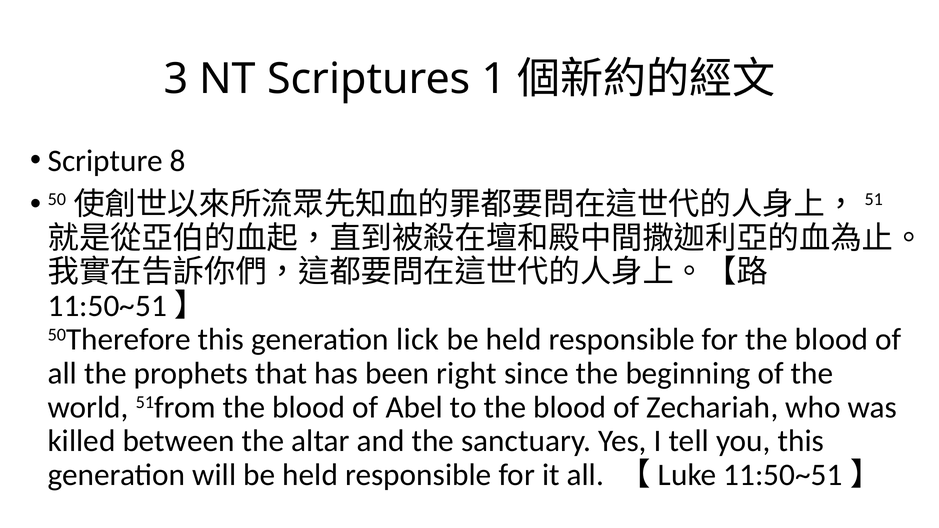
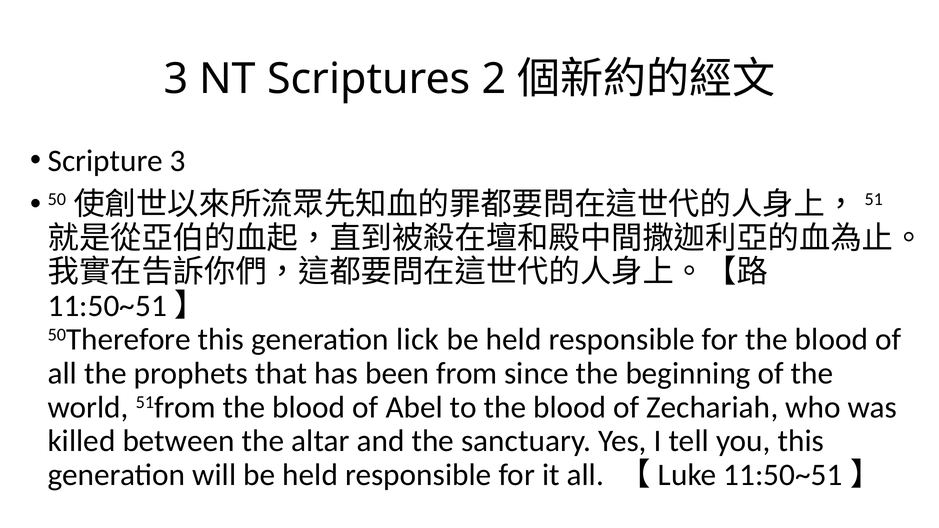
1: 1 -> 2 (494, 79)
Scripture 8: 8 -> 3 (178, 161)
right: right -> from (467, 374)
